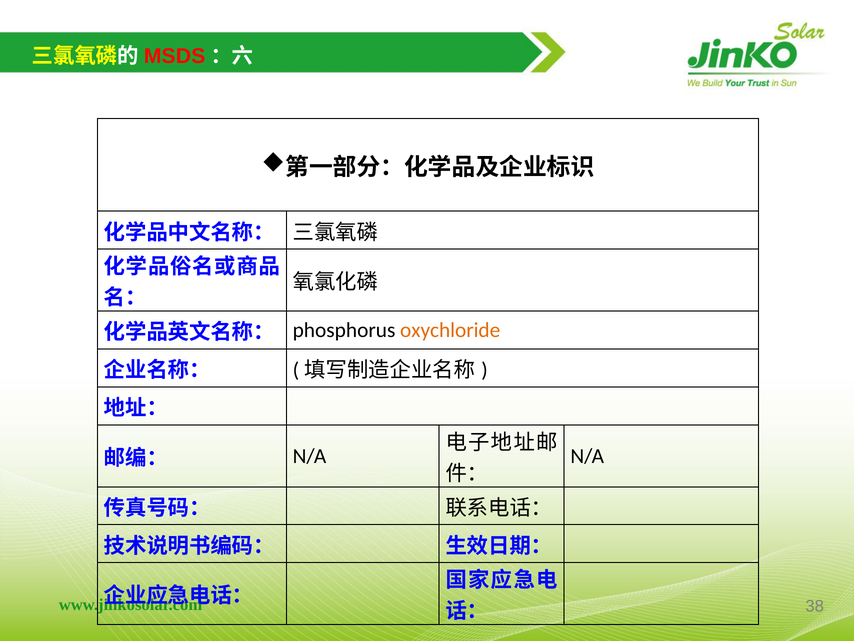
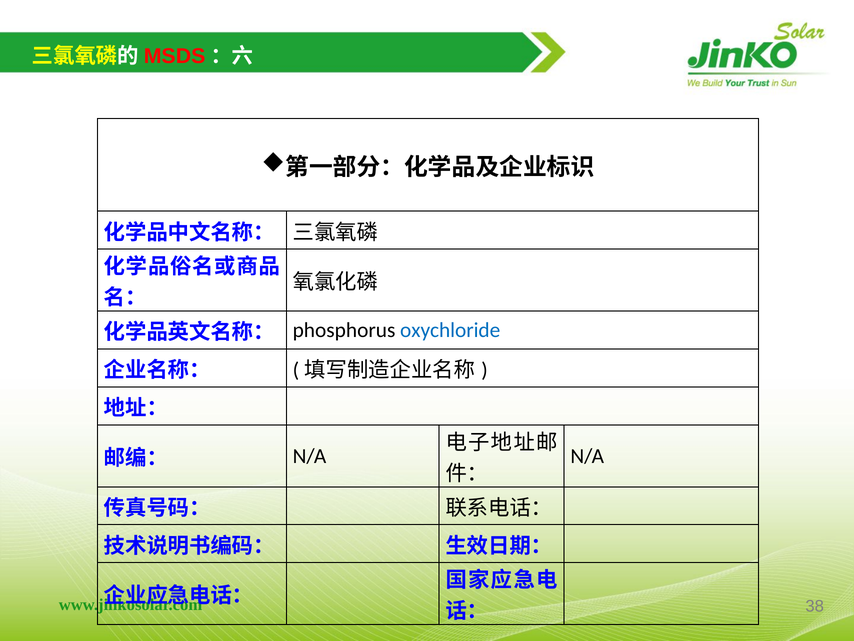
oxychloride colour: orange -> blue (450, 330)
